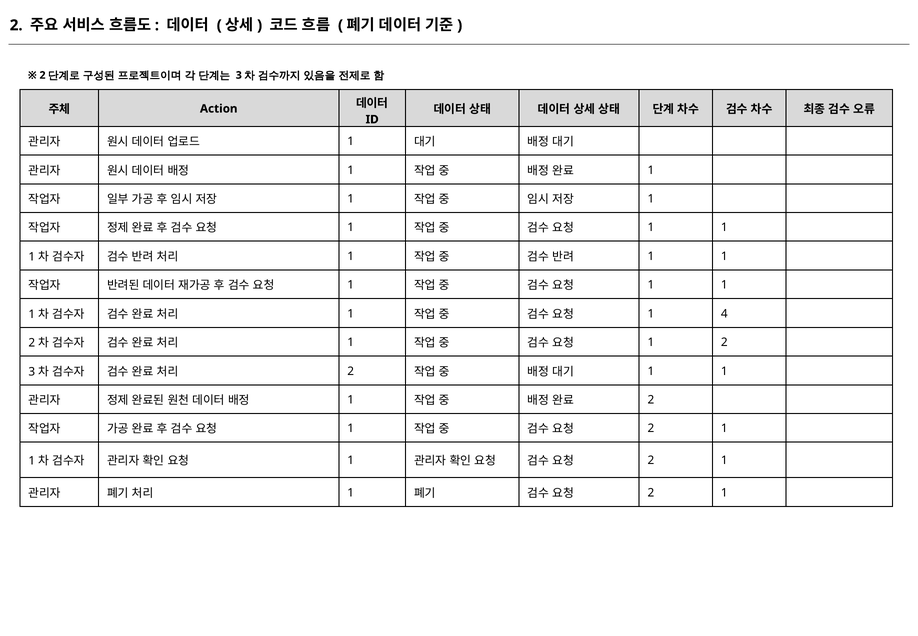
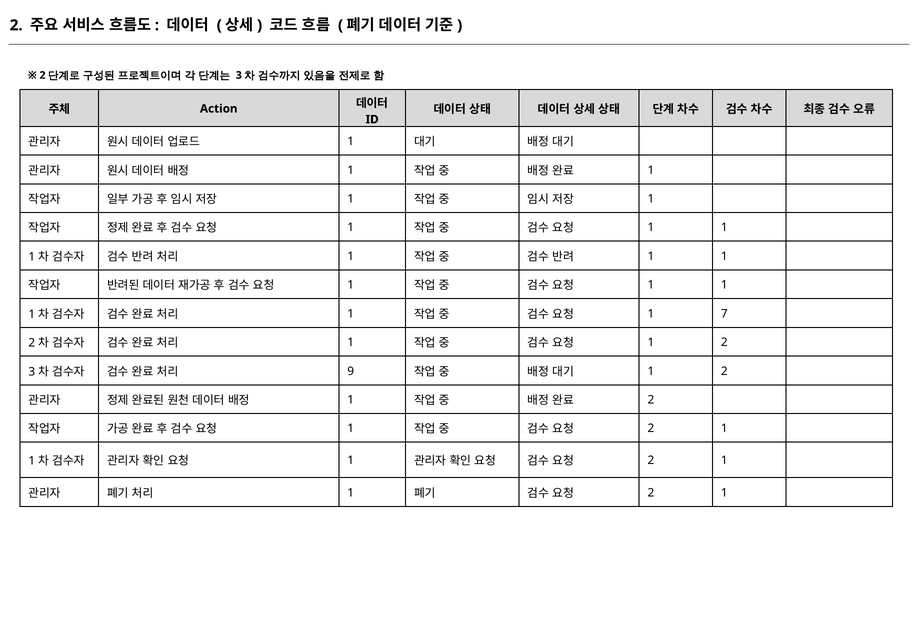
4: 4 -> 7 (724, 313)
2: 2 -> 9 (351, 371)
1: 1 -> 2 (724, 371)
